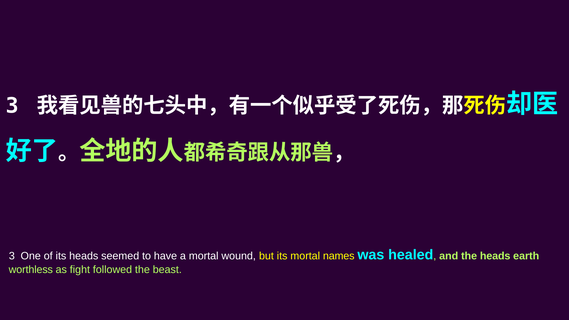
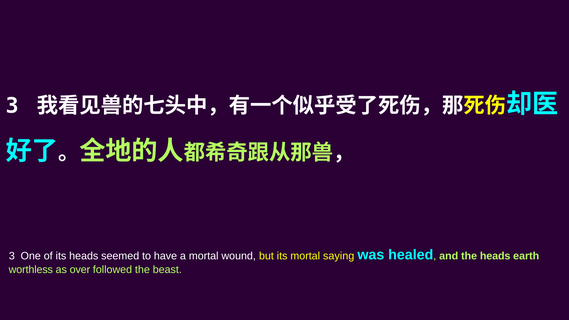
names: names -> saying (339, 256)
fight: fight -> over (80, 270)
